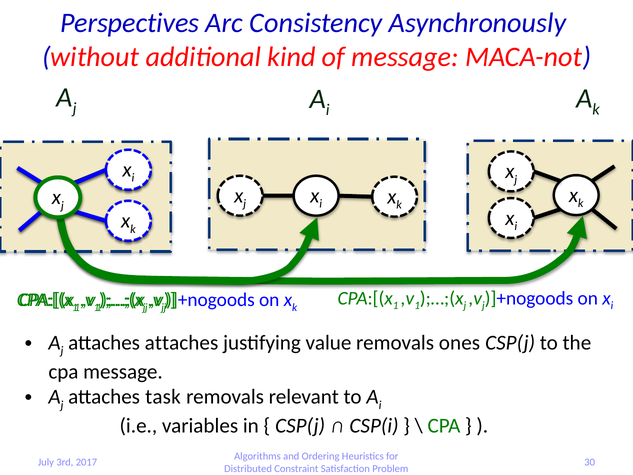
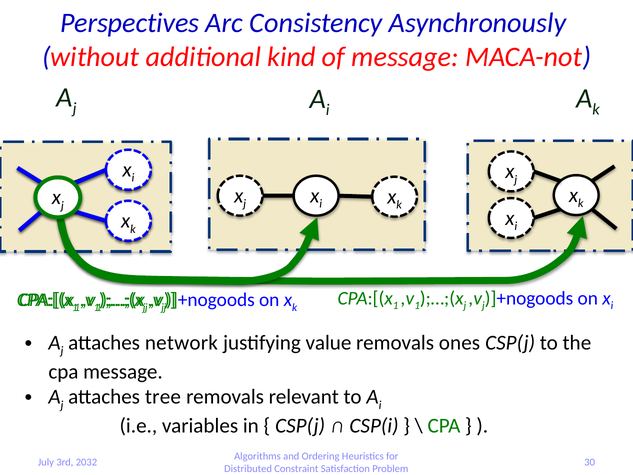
attaches attaches: attaches -> network (181, 343)
task: task -> tree (163, 397)
2017: 2017 -> 2032 (86, 462)
